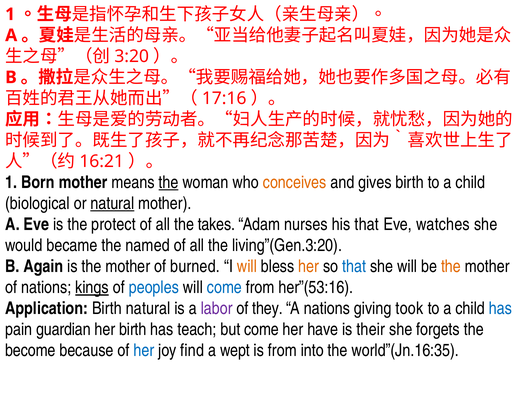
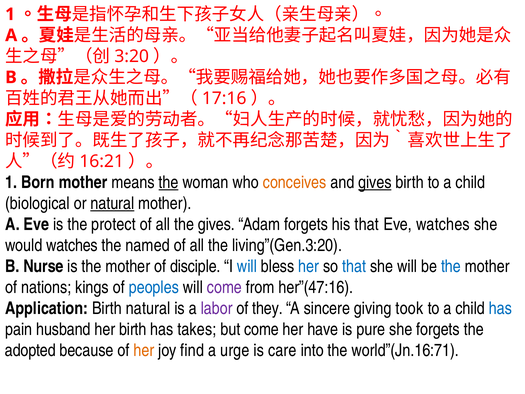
gives underline: none -> present (375, 182)
the takes: takes -> gives (216, 224)
Adam nurses: nurses -> forgets (306, 224)
would became: became -> watches (72, 245)
Again: Again -> Nurse (43, 266)
burned: burned -> disciple (195, 266)
will colour: orange -> blue (247, 266)
her colour: orange -> blue (309, 266)
the colour: orange -> blue (451, 266)
kings underline: present -> none (92, 287)
come colour: blue -> purple (224, 287)
her”(53:16: her”(53:16 -> her”(47:16 (316, 287)
A nations: nations -> sincere (327, 308)
guardian: guardian -> husband (63, 329)
teach: teach -> takes (197, 329)
their: their -> pure (371, 329)
become: become -> adopted (30, 350)
her colour: blue -> orange (144, 350)
wept: wept -> urge (235, 350)
is from: from -> care (282, 350)
world”(Jn.16:35: world”(Jn.16:35 -> world”(Jn.16:71 (405, 350)
